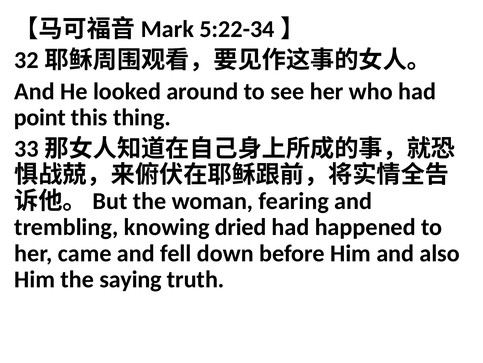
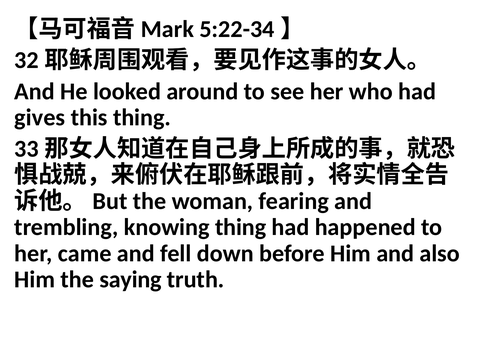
point: point -> gives (40, 117)
knowing dried: dried -> thing (241, 227)
